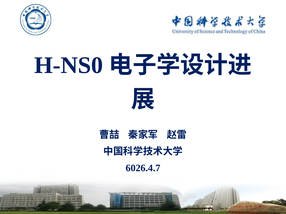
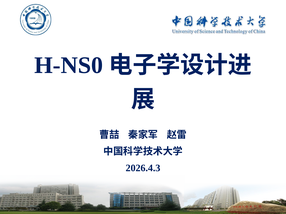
6026.4.7: 6026.4.7 -> 2026.4.3 (143, 168)
